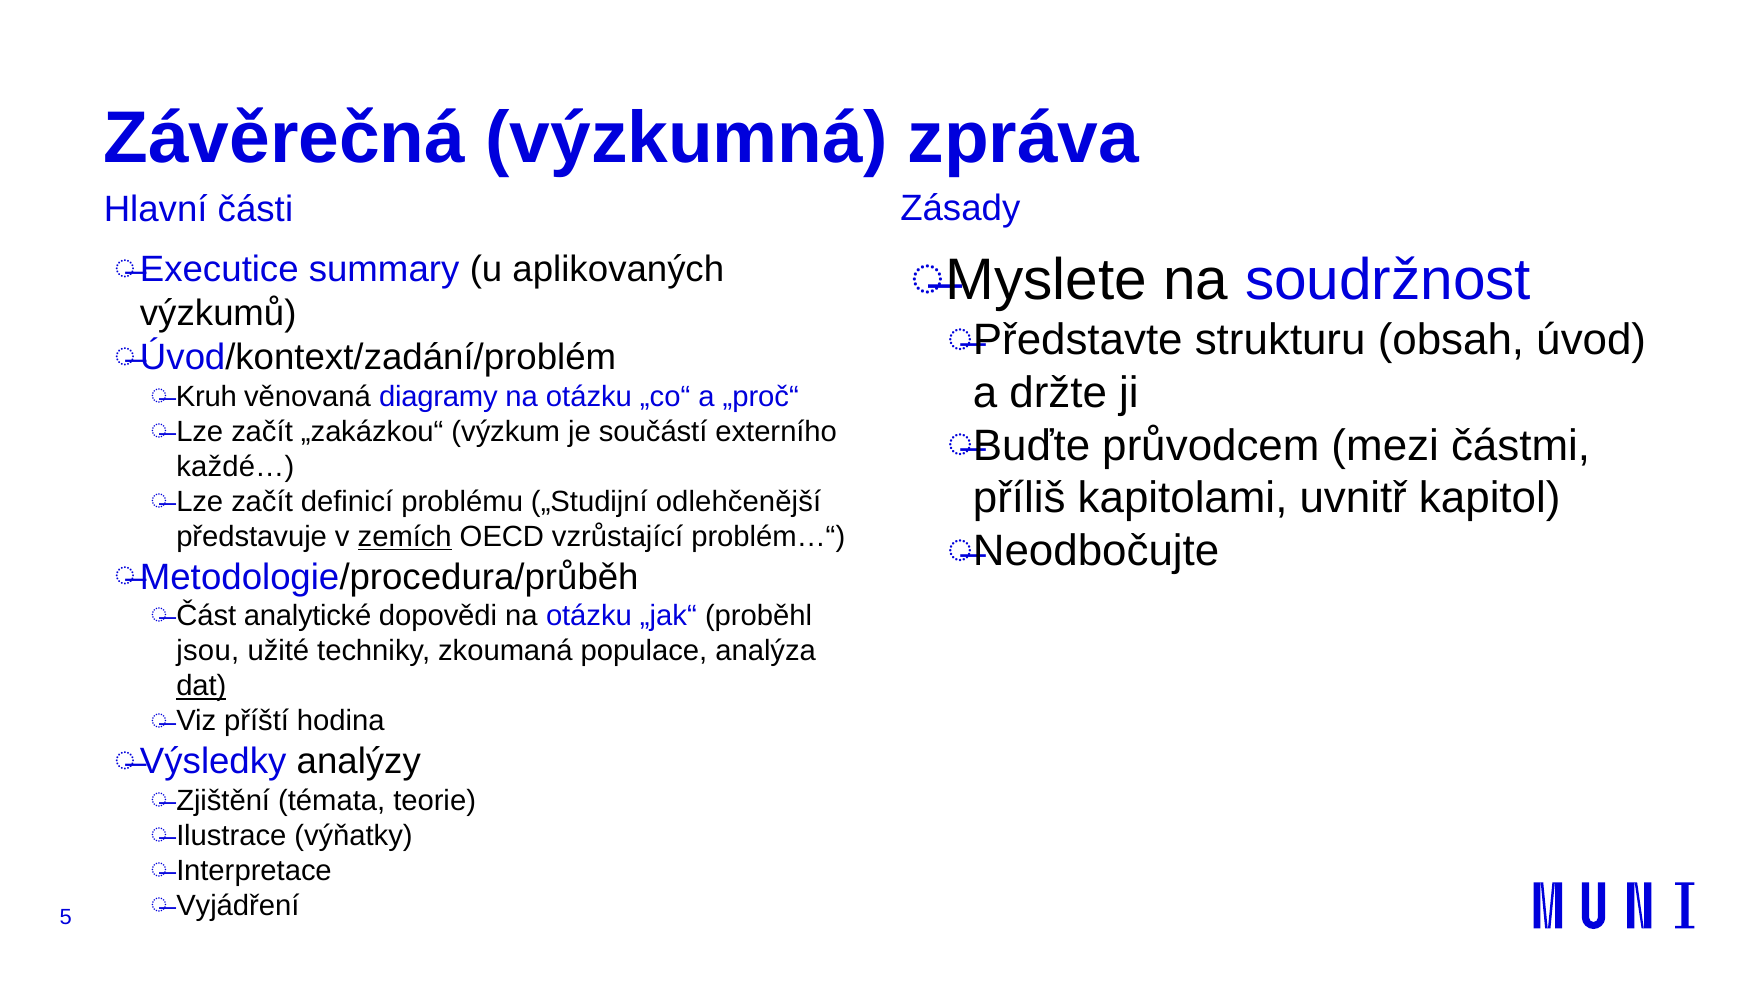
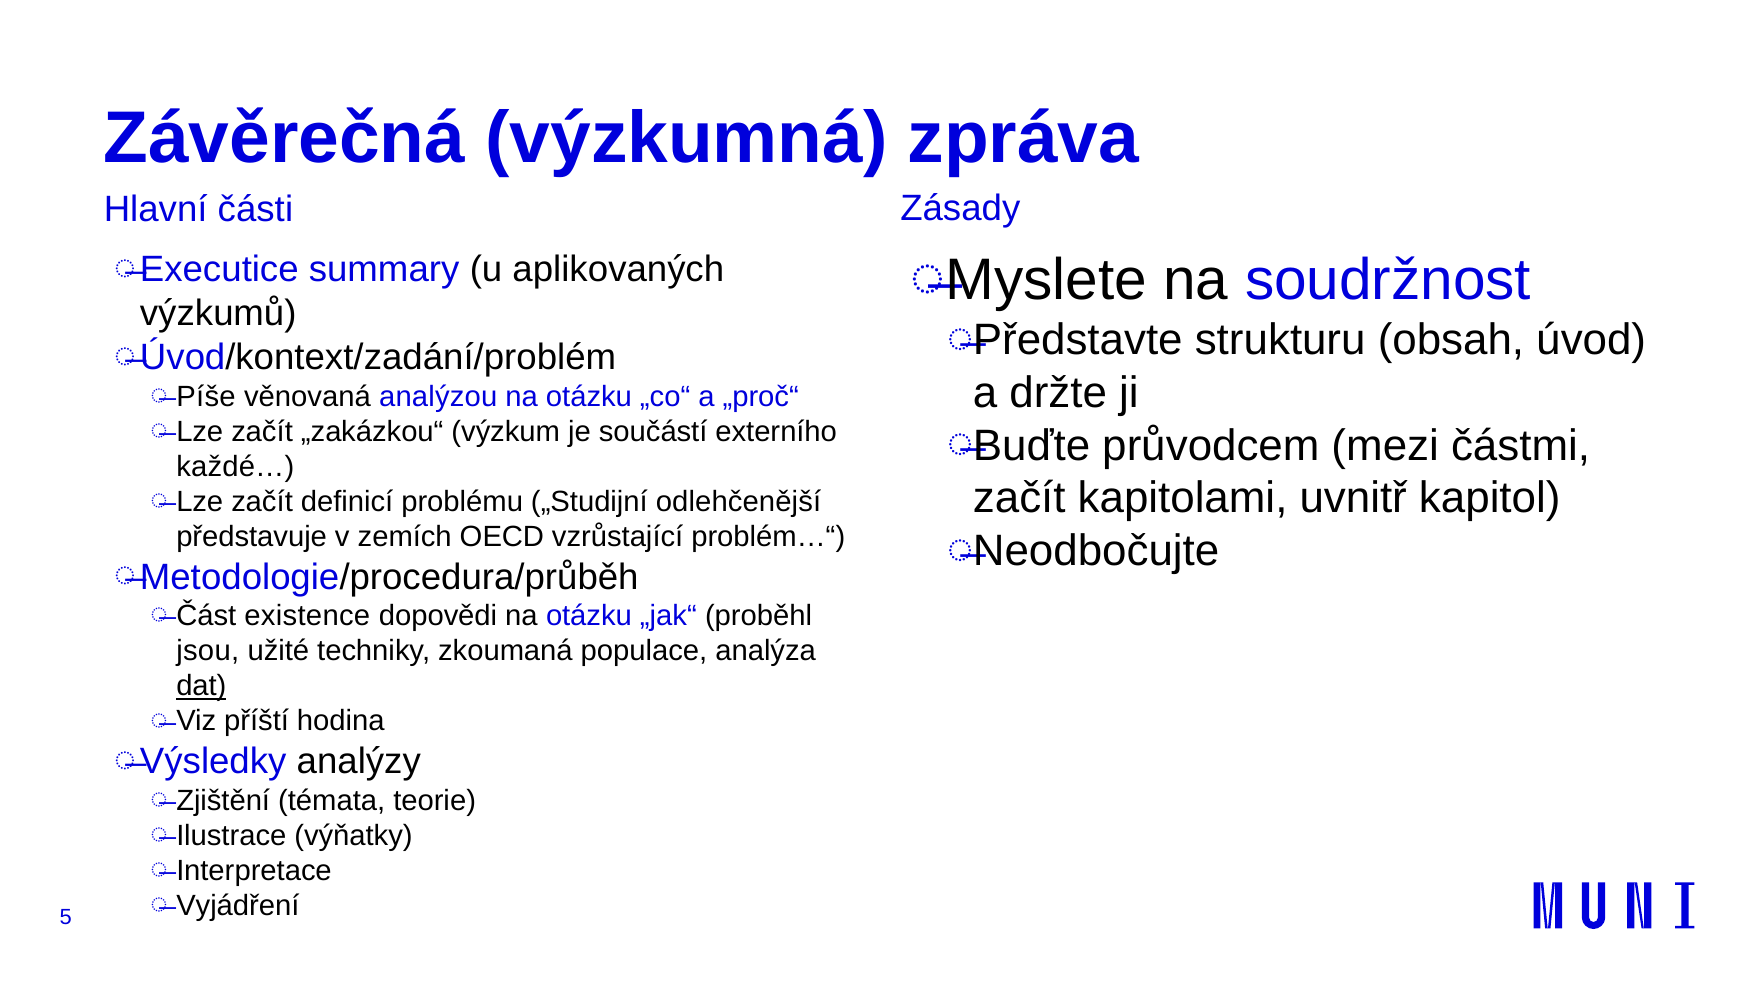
Kruh: Kruh -> Píše (206, 396)
diagramy: diagramy -> analýzou (438, 396)
příliš: příliš -> začít (1019, 498)
zemích underline: present -> none (405, 537)
analytické: analytické -> existence (307, 616)
